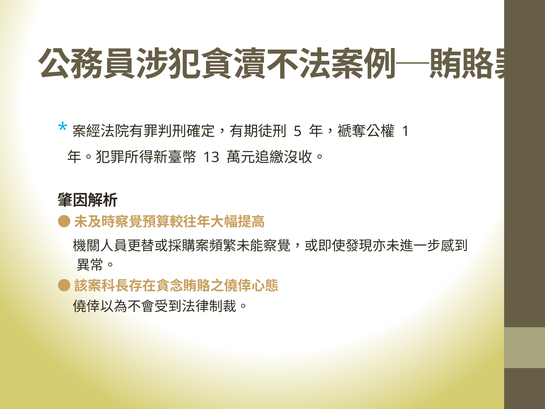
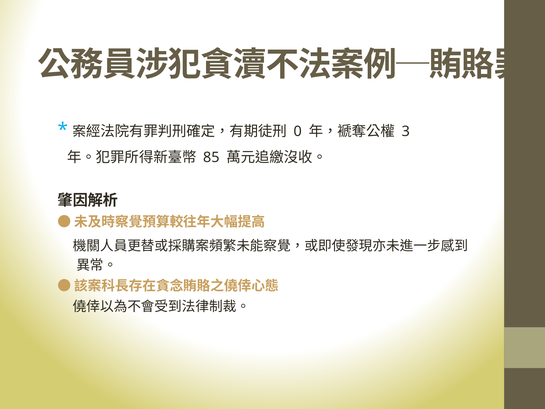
5: 5 -> 0 (298, 131)
1: 1 -> 3 (406, 131)
13: 13 -> 85 (211, 157)
